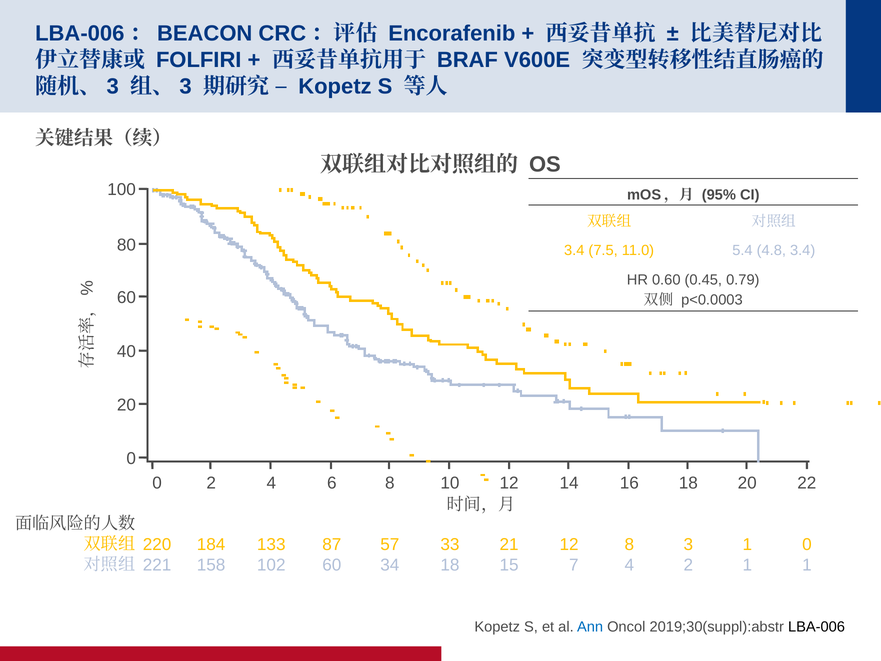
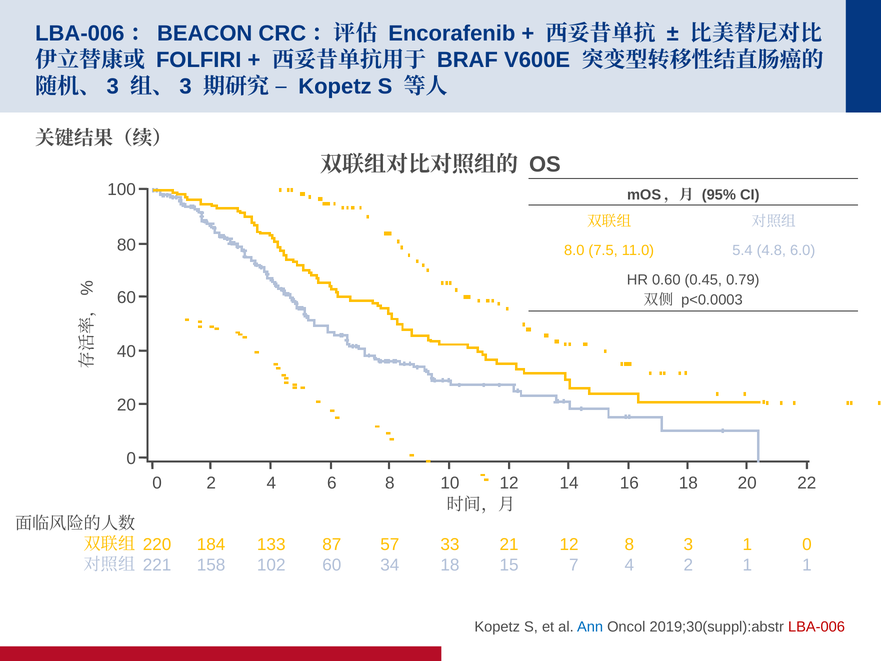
3.4: 3.4 -> 8.0 (574, 250)
4.8 3.4: 3.4 -> 6.0 (803, 250)
LBA-006 colour: black -> red (817, 626)
